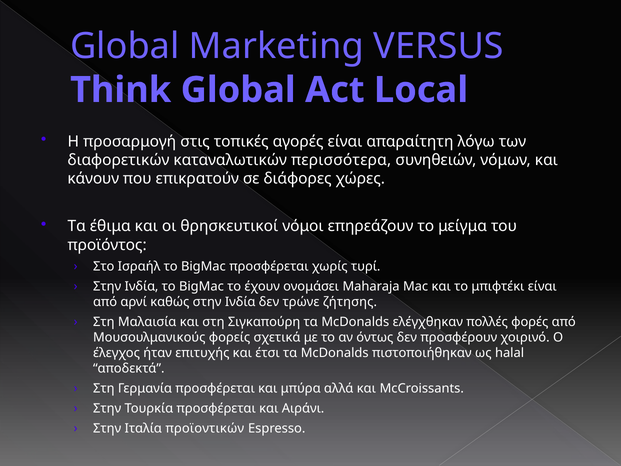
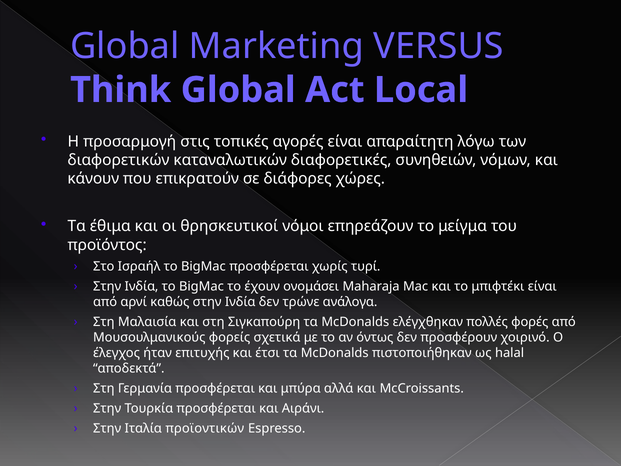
περισσότερα: περισσότερα -> διαφορετικές (341, 160)
ζήτησης: ζήτησης -> ανάλογα (350, 302)
